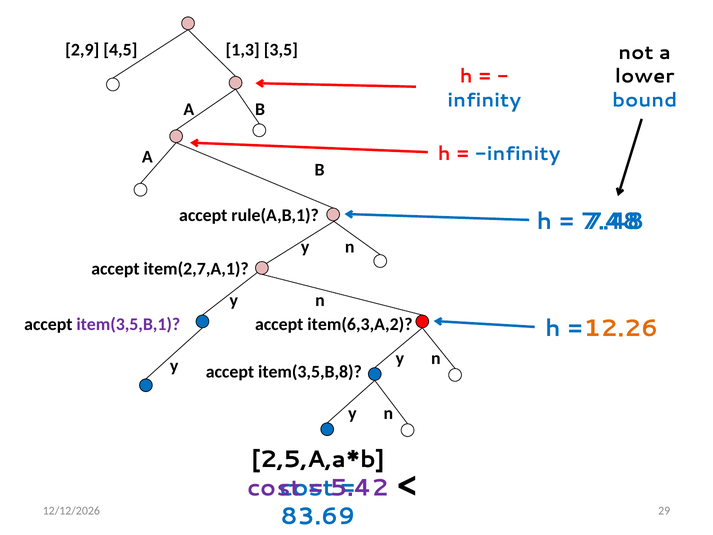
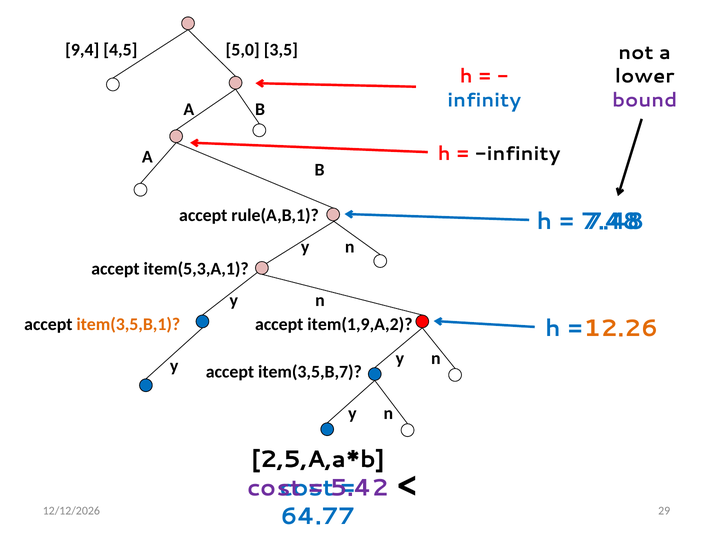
2,9: 2,9 -> 9,4 (82, 50)
1,3: 1,3 -> 5,0 (243, 50)
bound colour: blue -> purple (645, 100)
infinity colour: blue -> black (518, 153)
item(2,7,A,1: item(2,7,A,1 -> item(5,3,A,1 (196, 269)
item(3,5,B,1 colour: purple -> orange (128, 324)
item(6,3,A,2: item(6,3,A,2 -> item(1,9,A,2 (360, 324)
item(3,5,B,8: item(3,5,B,8 -> item(3,5,B,7 (310, 372)
83.69: 83.69 -> 64.77 (318, 516)
